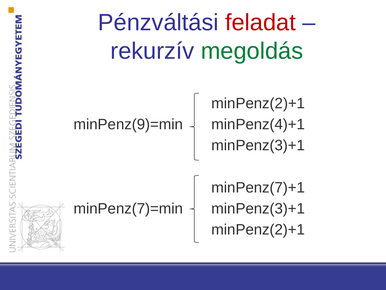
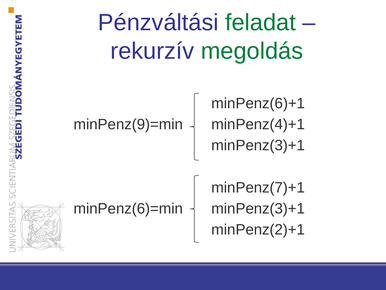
feladat colour: red -> green (260, 23)
minPenz(2)+1: minPenz(2)+1 -> minPenz(6)+1 (258, 103)
minPenz(7)=min: minPenz(7)=min -> minPenz(6)=min (128, 208)
